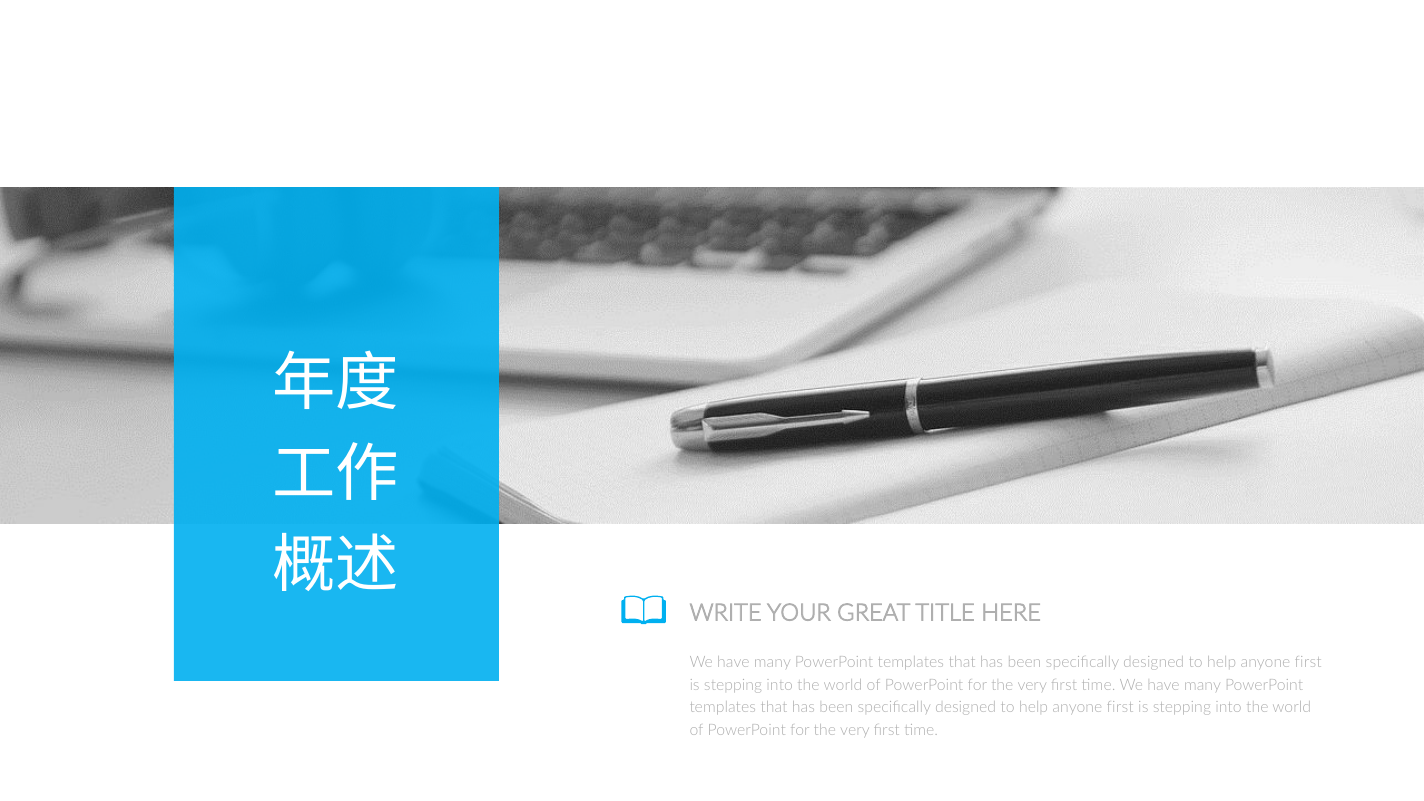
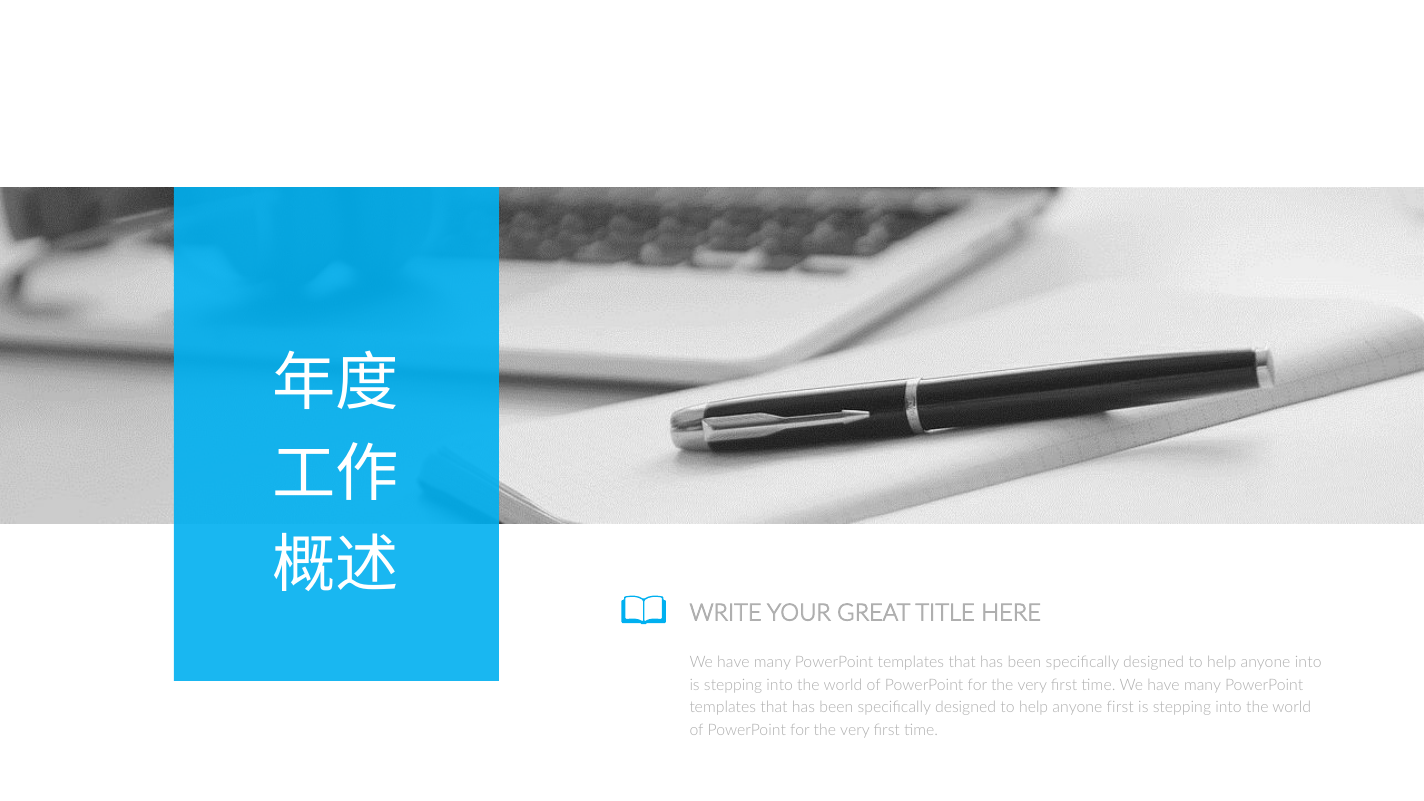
first: first -> into (1308, 662)
